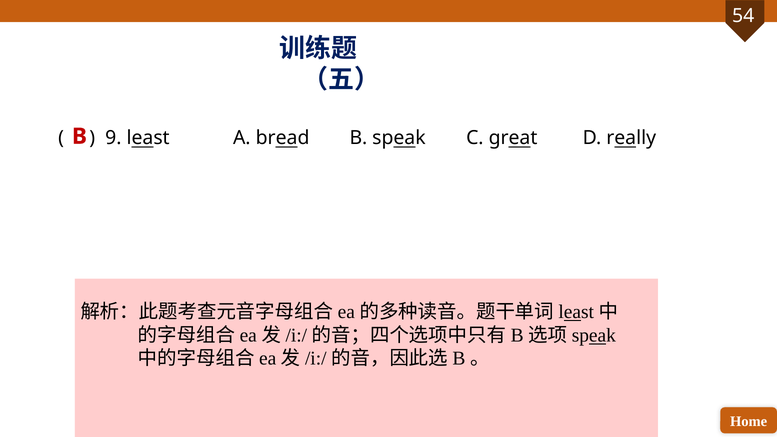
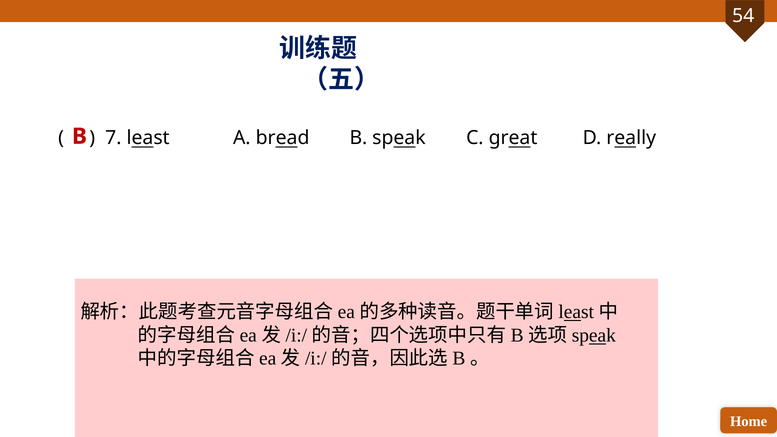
9: 9 -> 7 (113, 138)
